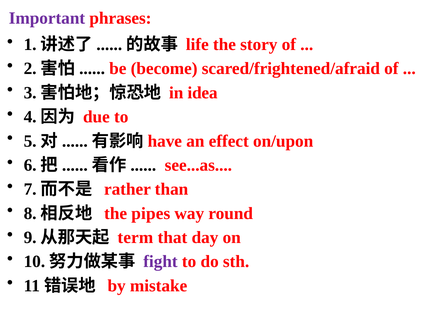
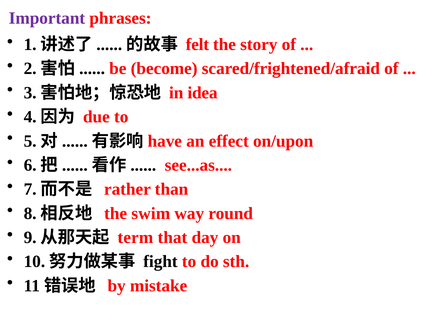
life: life -> felt (197, 45)
pipes: pipes -> swim (151, 214)
fight colour: purple -> black (160, 262)
